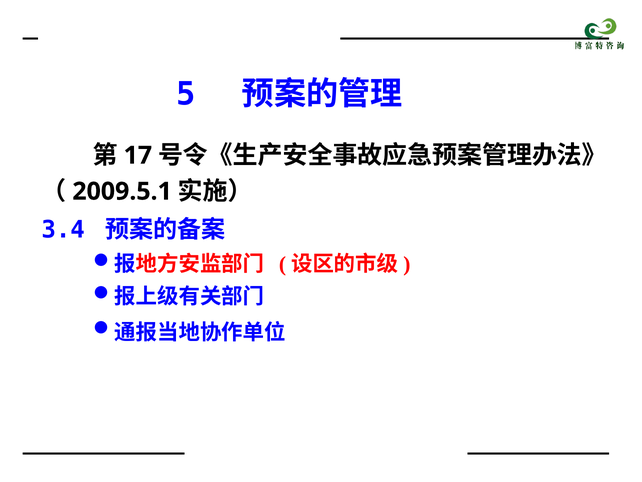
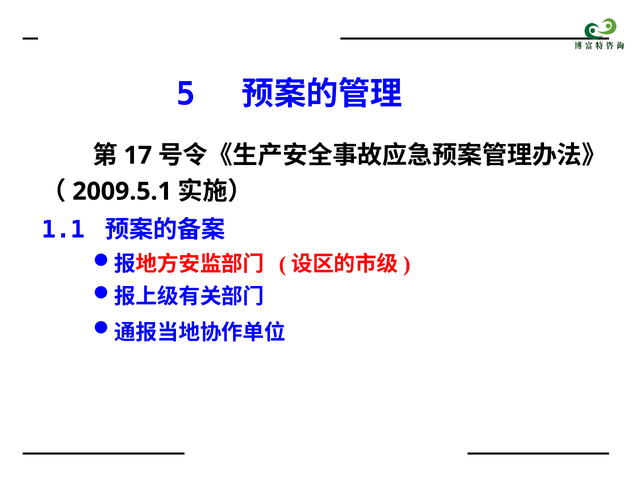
3.4: 3.4 -> 1.1 (63, 229)
